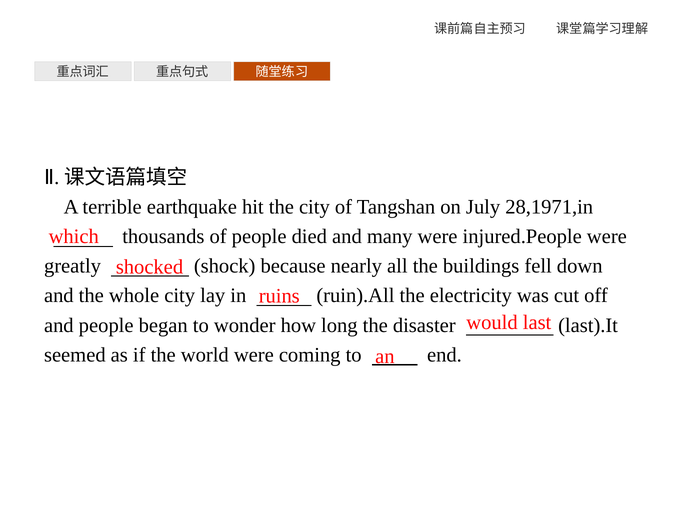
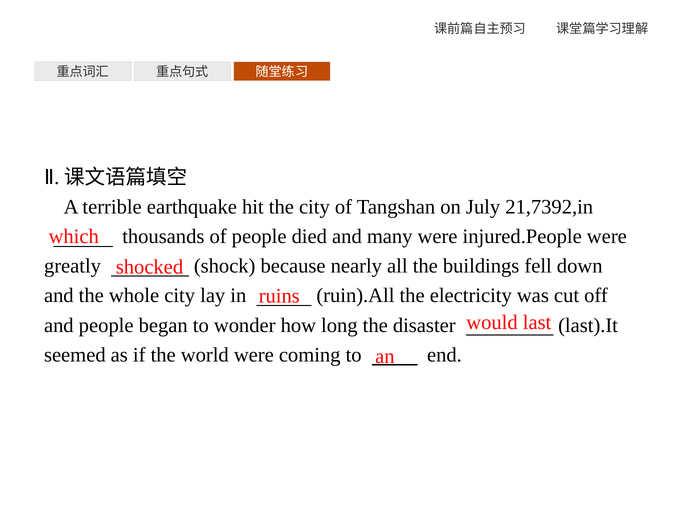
28,1971,in: 28,1971,in -> 21,7392,in (549, 207)
